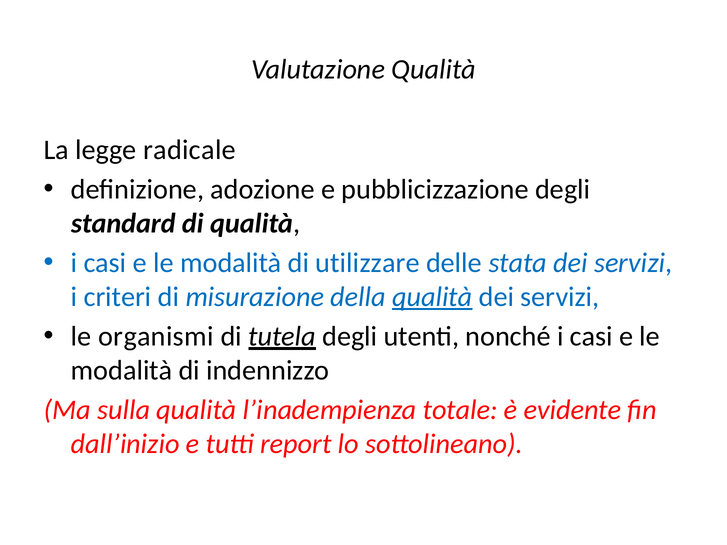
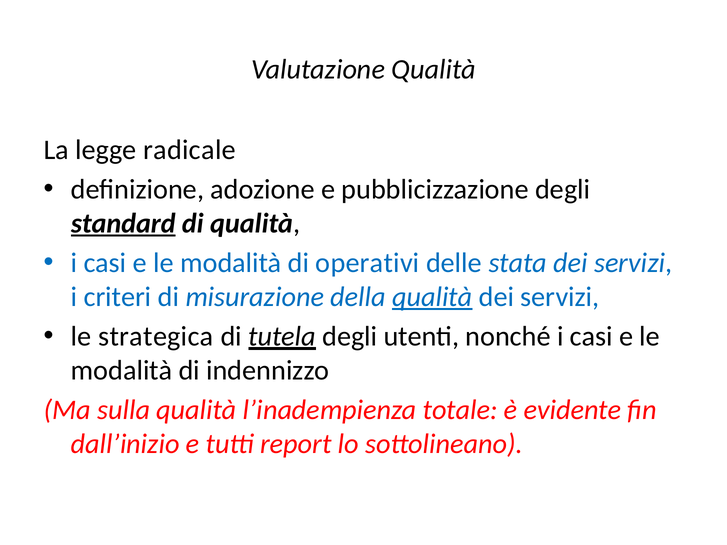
standard underline: none -> present (123, 223)
utilizzare: utilizzare -> operativi (367, 263)
organismi: organismi -> strategica (156, 337)
